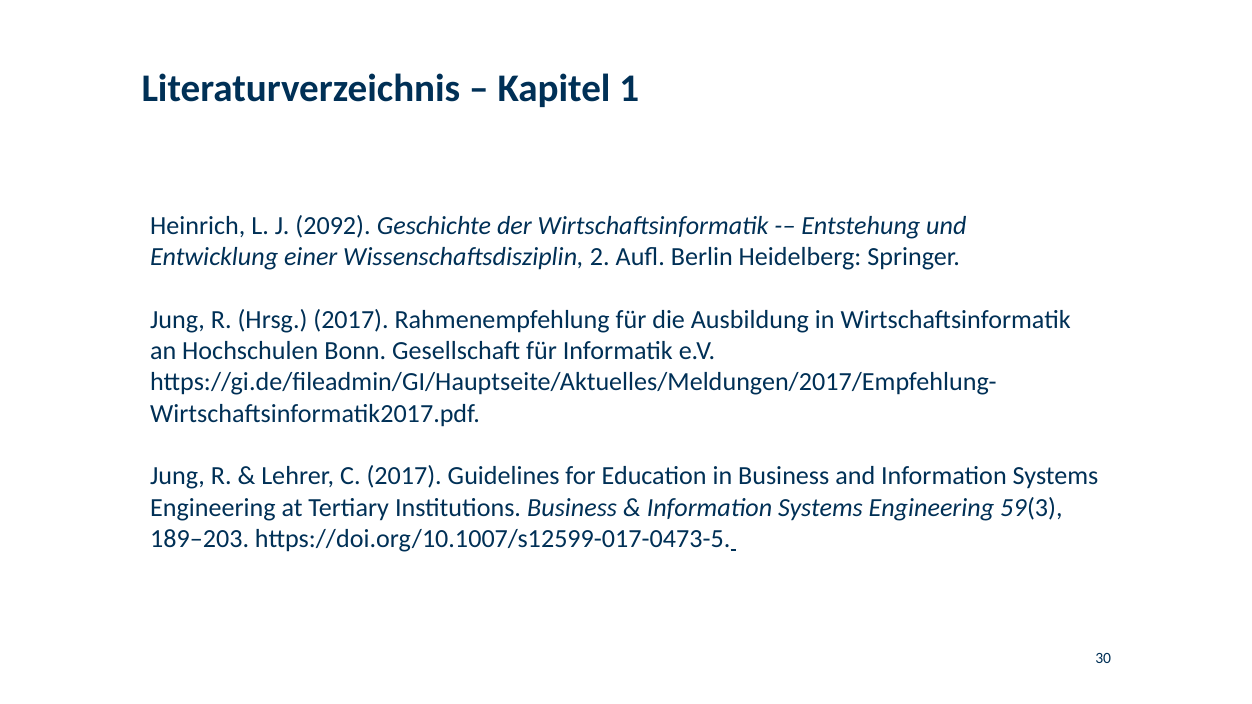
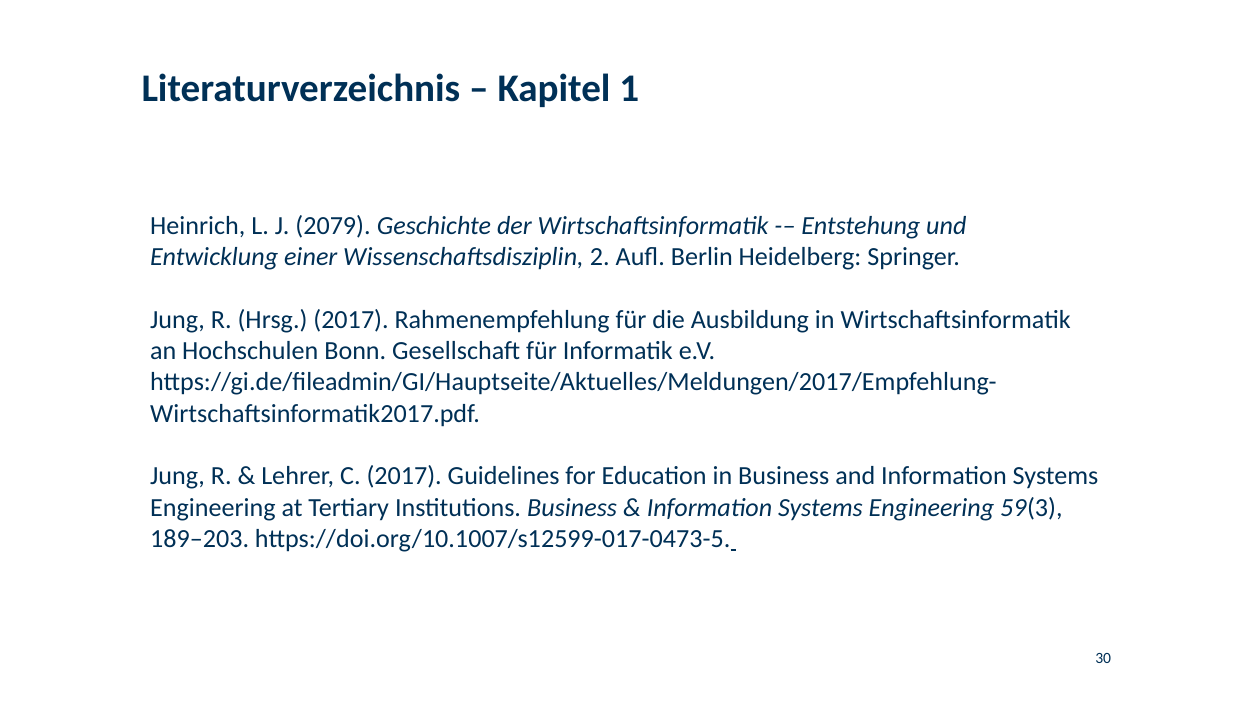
2092: 2092 -> 2079 (333, 226)
